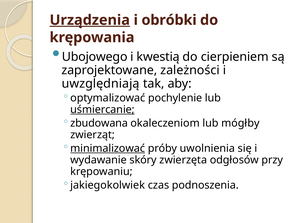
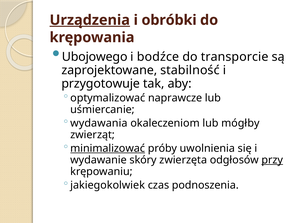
kwestią: kwestią -> bodźce (158, 57)
cierpieniem: cierpieniem -> transporcie (235, 57)
zależności: zależności -> stabilność (190, 70)
uwzględniają: uwzględniają -> przygotowuje (101, 84)
pochylenie: pochylenie -> naprawcze (175, 98)
uśmiercanie underline: present -> none (102, 109)
zbudowana: zbudowana -> wydawania (99, 123)
przy underline: none -> present (272, 160)
